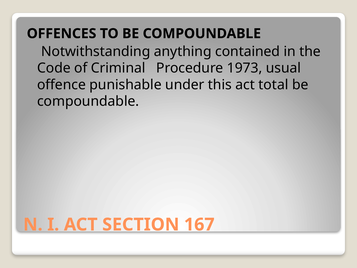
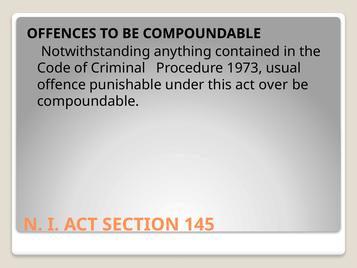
total: total -> over (273, 85)
167: 167 -> 145 (199, 224)
